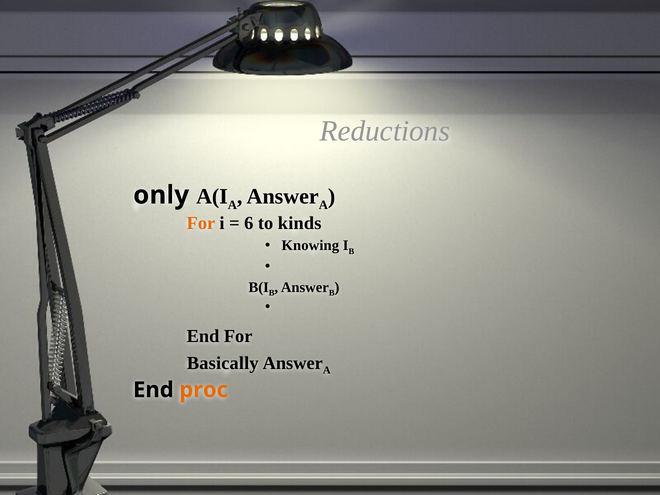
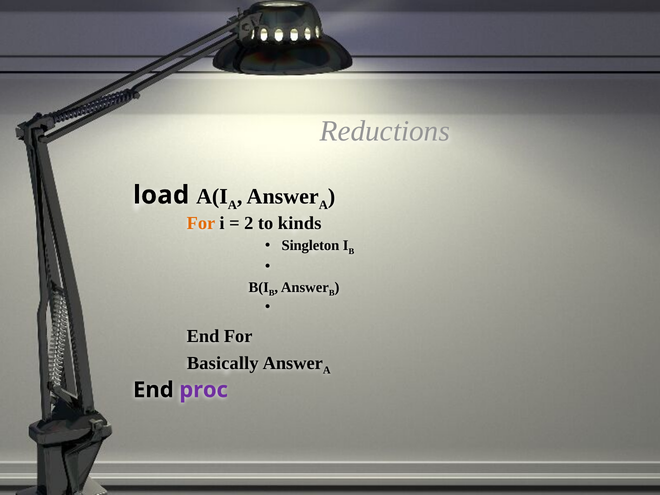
only: only -> load (161, 195)
6: 6 -> 2 (249, 223)
Knowing: Knowing -> Singleton (310, 246)
proc colour: orange -> purple (204, 390)
